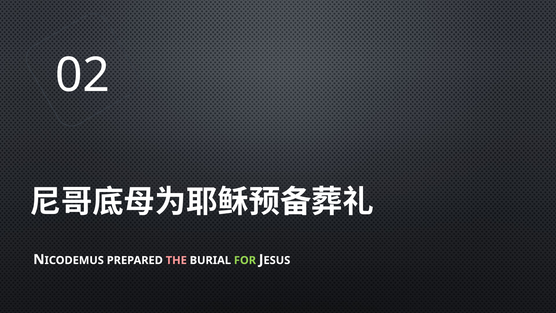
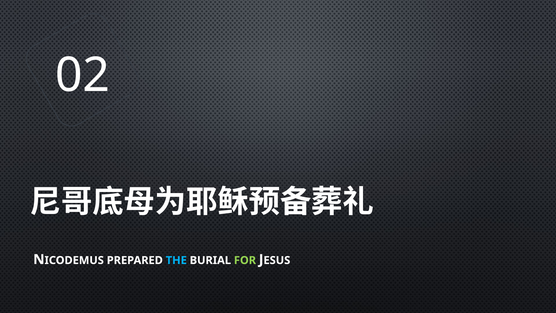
THE colour: pink -> light blue (176, 260)
